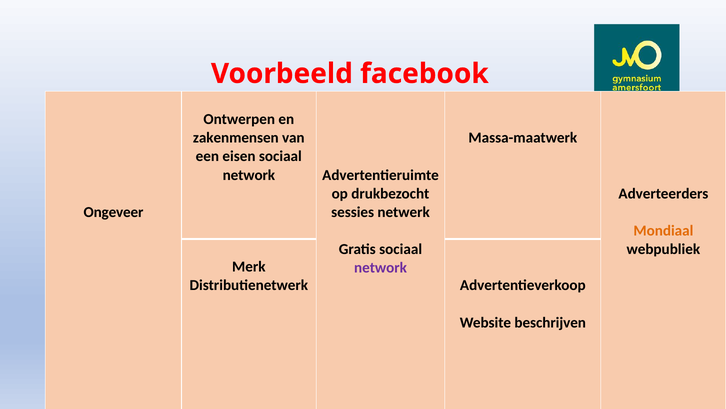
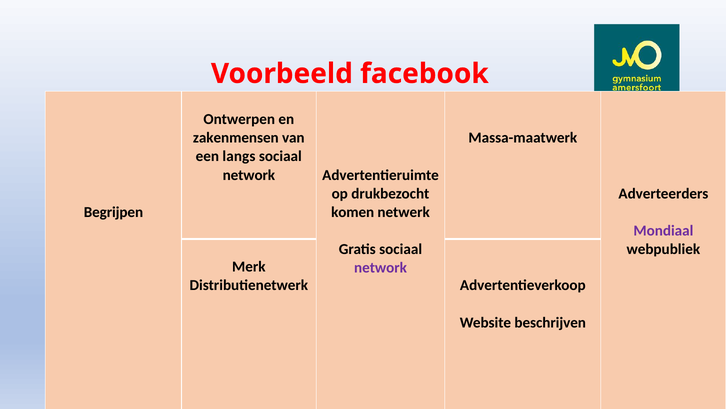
eisen: eisen -> langs (239, 156)
Ongeveer: Ongeveer -> Begrijpen (113, 212)
sessies: sessies -> komen (353, 212)
Mondiaal colour: orange -> purple (663, 230)
